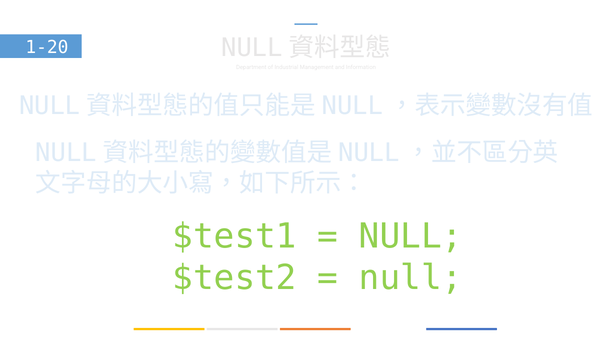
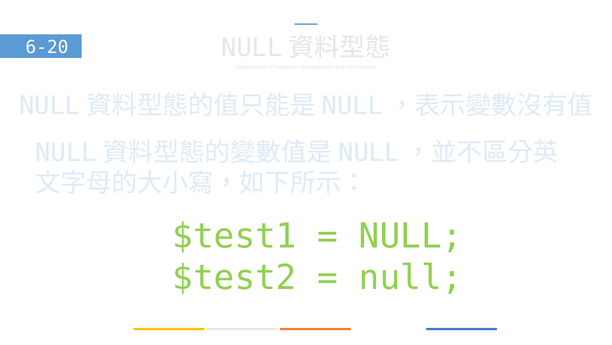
1-20: 1-20 -> 6-20 (47, 47)
